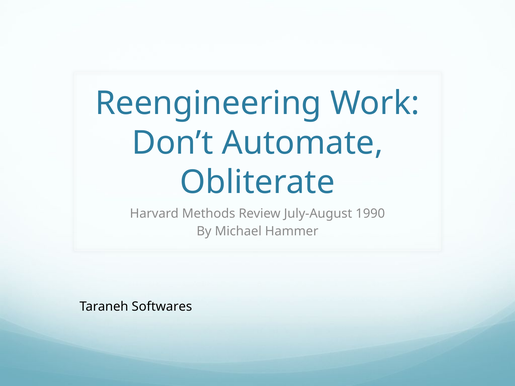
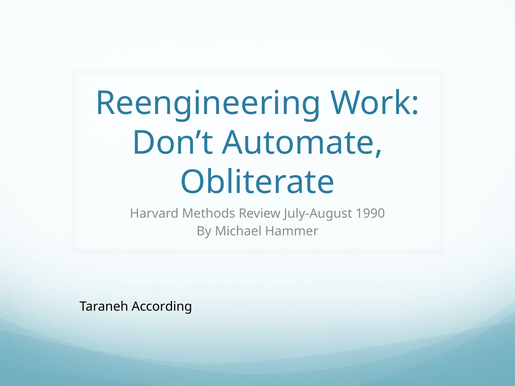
Softwares: Softwares -> According (162, 307)
